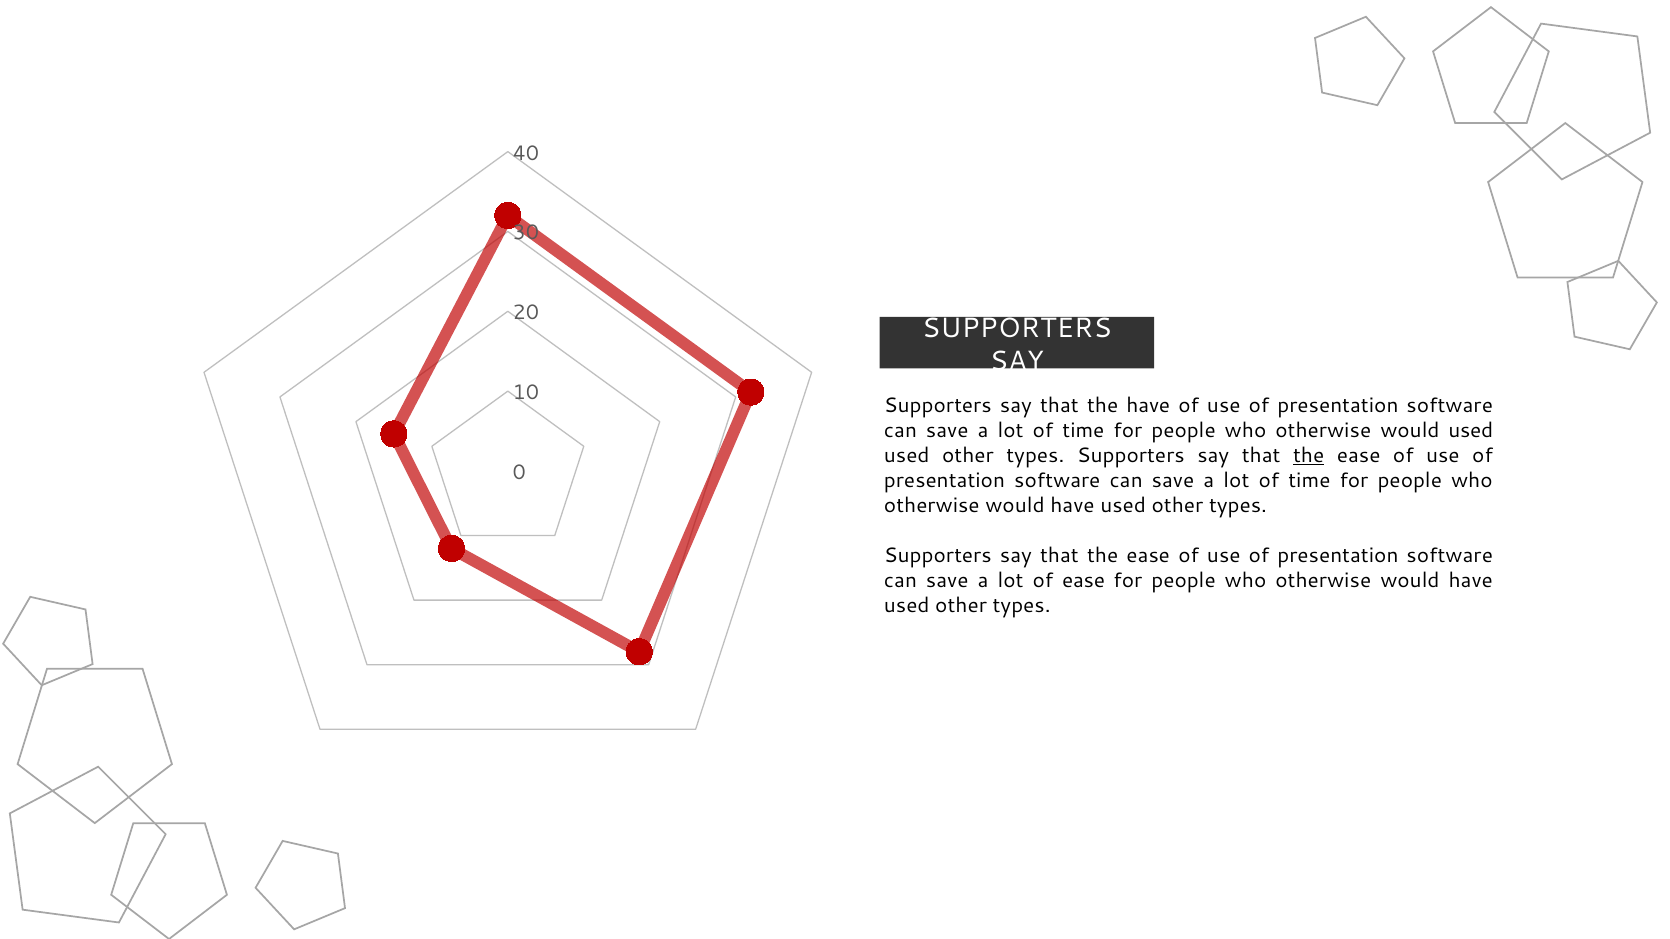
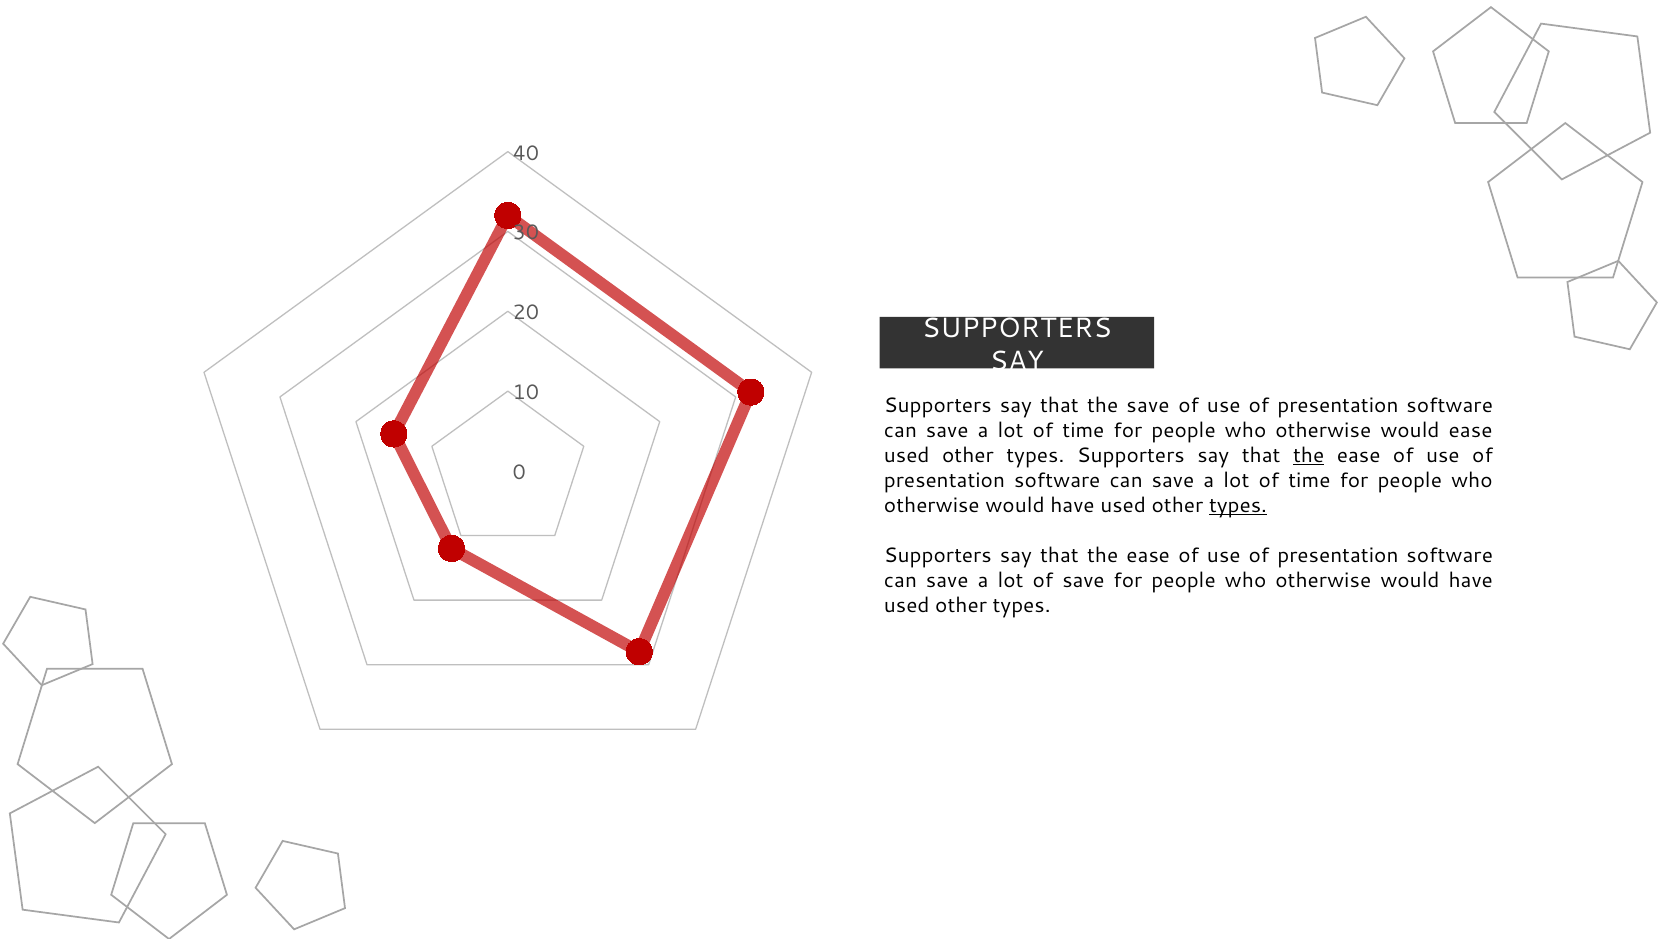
the have: have -> save (1148, 405)
would used: used -> ease (1471, 430)
types underline: none -> present (1238, 506)
of ease: ease -> save (1083, 581)
